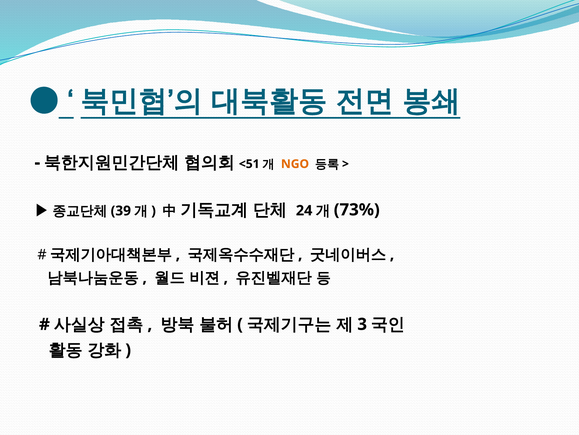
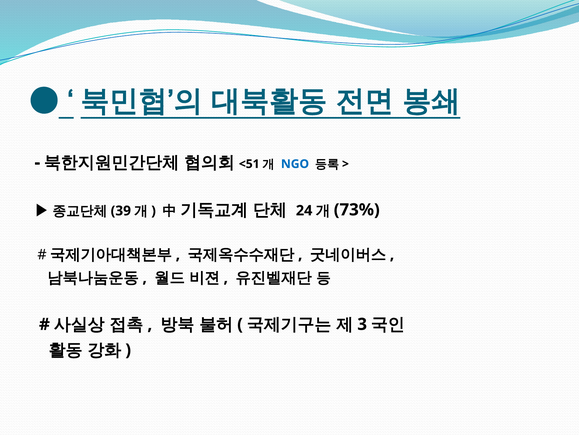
NGO colour: orange -> blue (295, 164)
